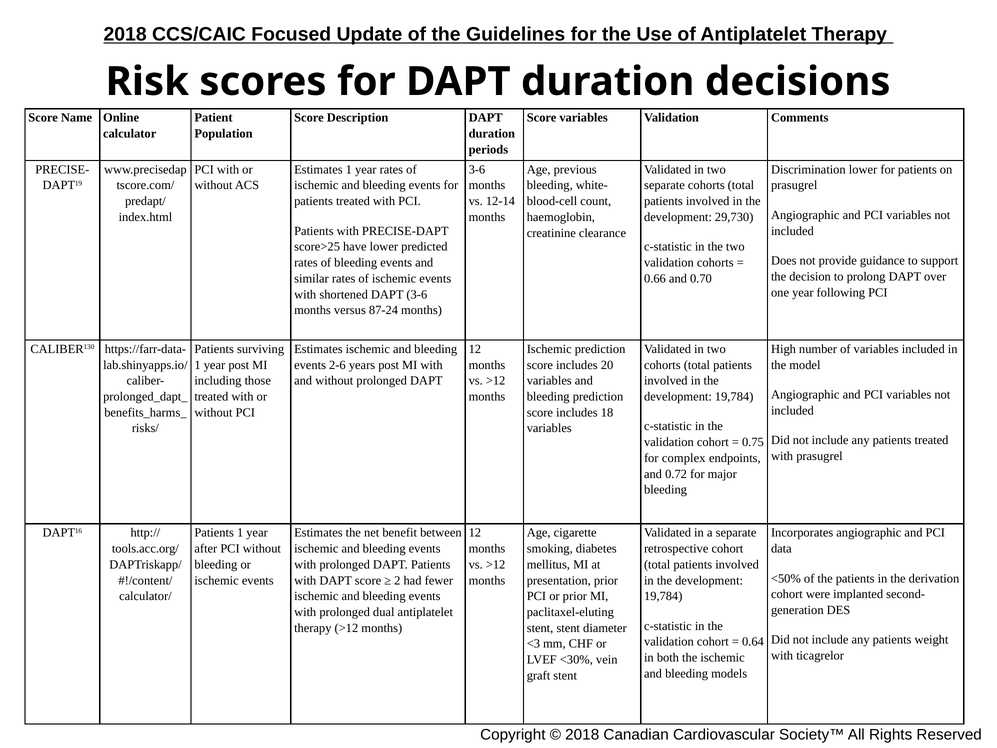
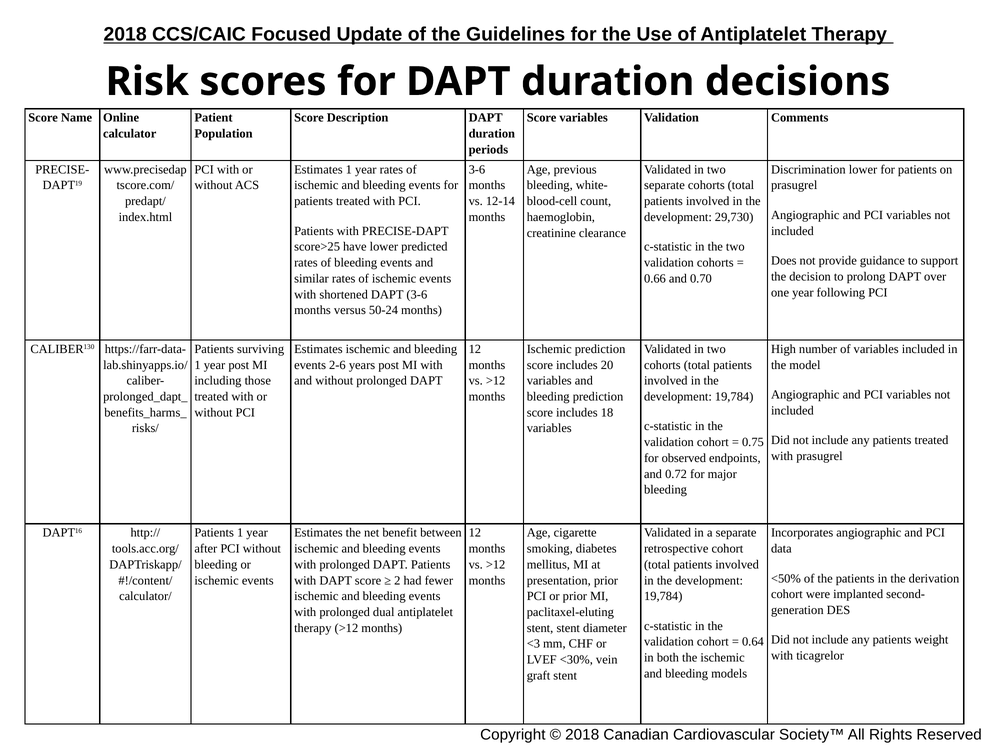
87-24: 87-24 -> 50-24 (383, 310)
complex: complex -> observed (684, 458)
